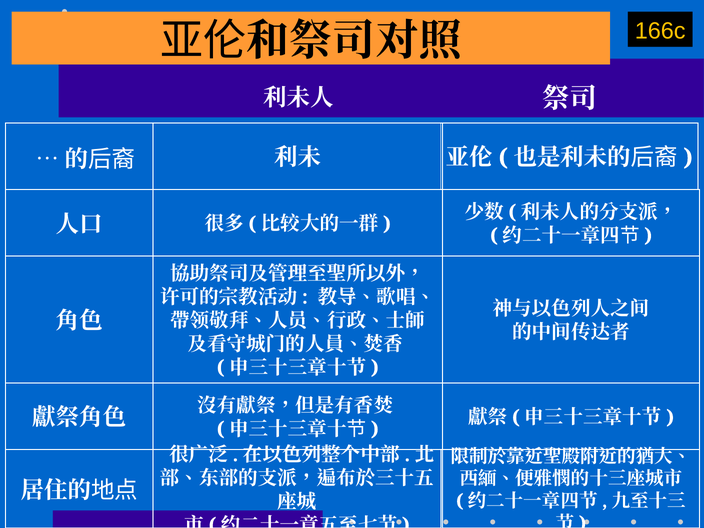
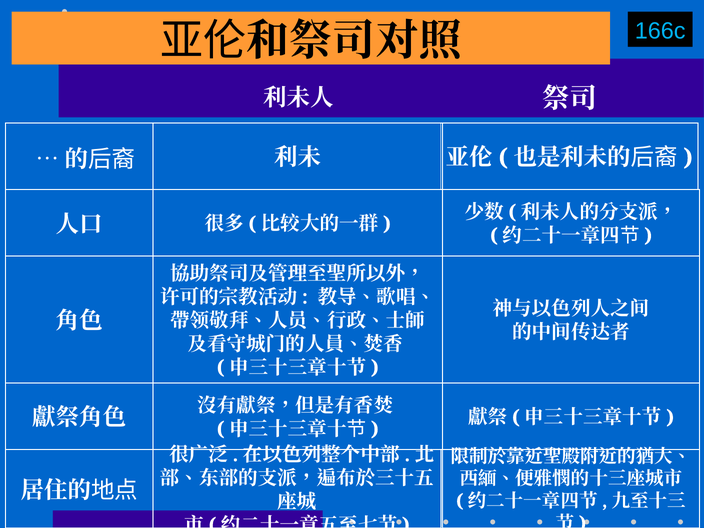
166c colour: yellow -> light blue (660, 31)
